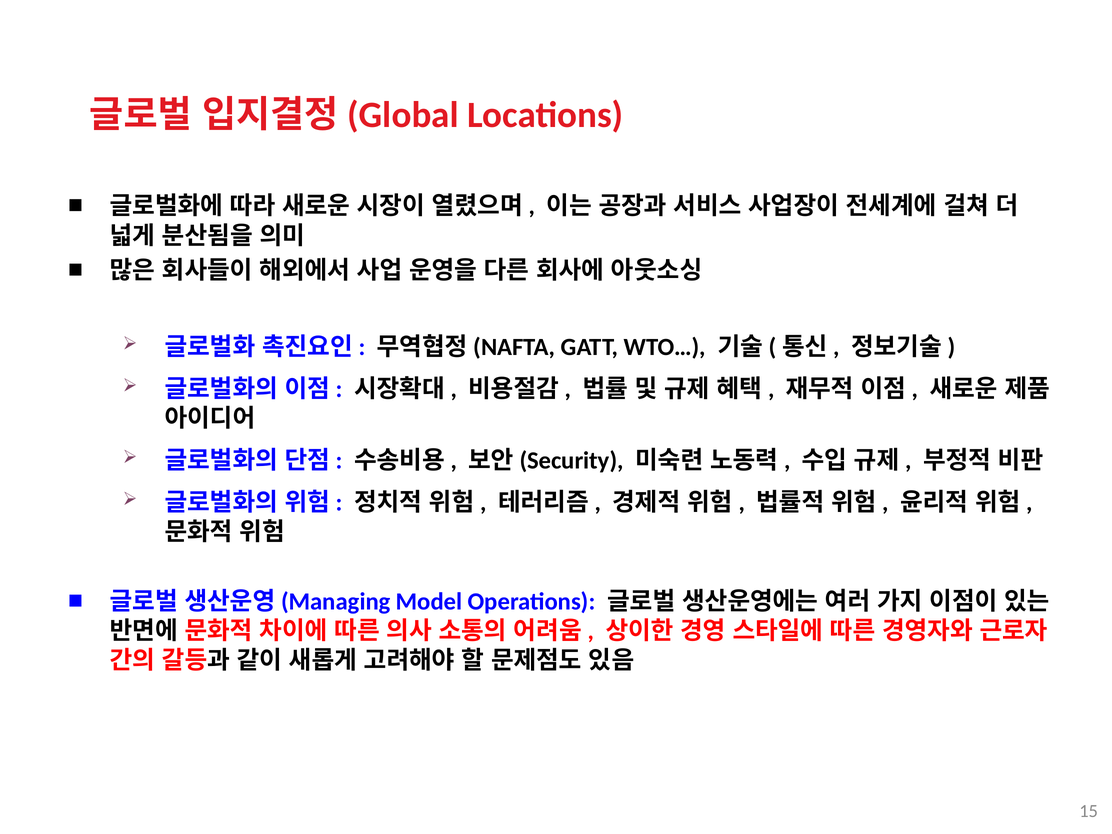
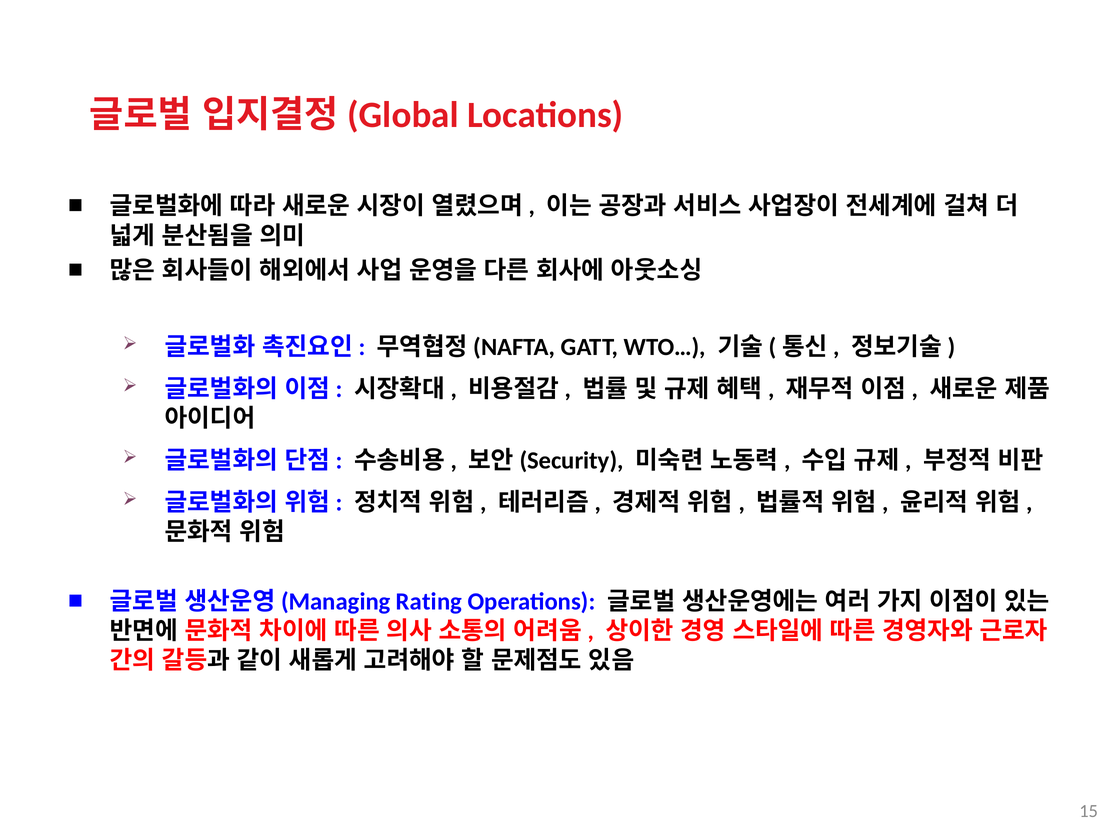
Model: Model -> Rating (429, 601)
